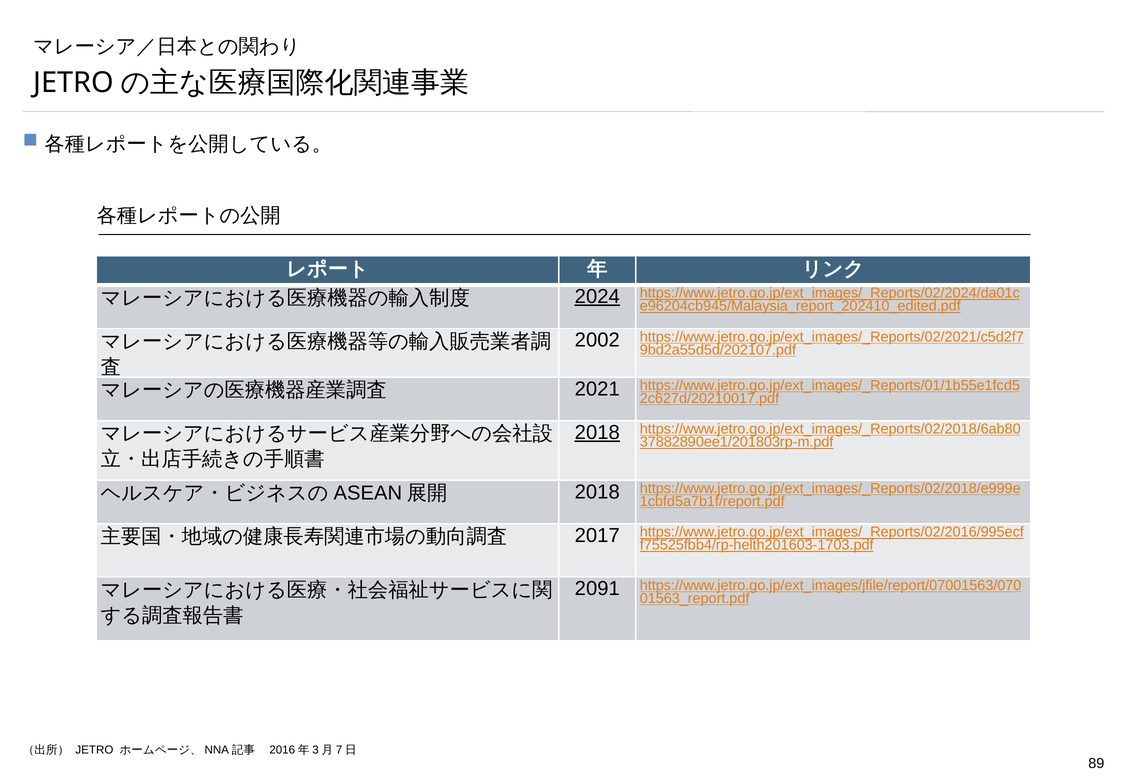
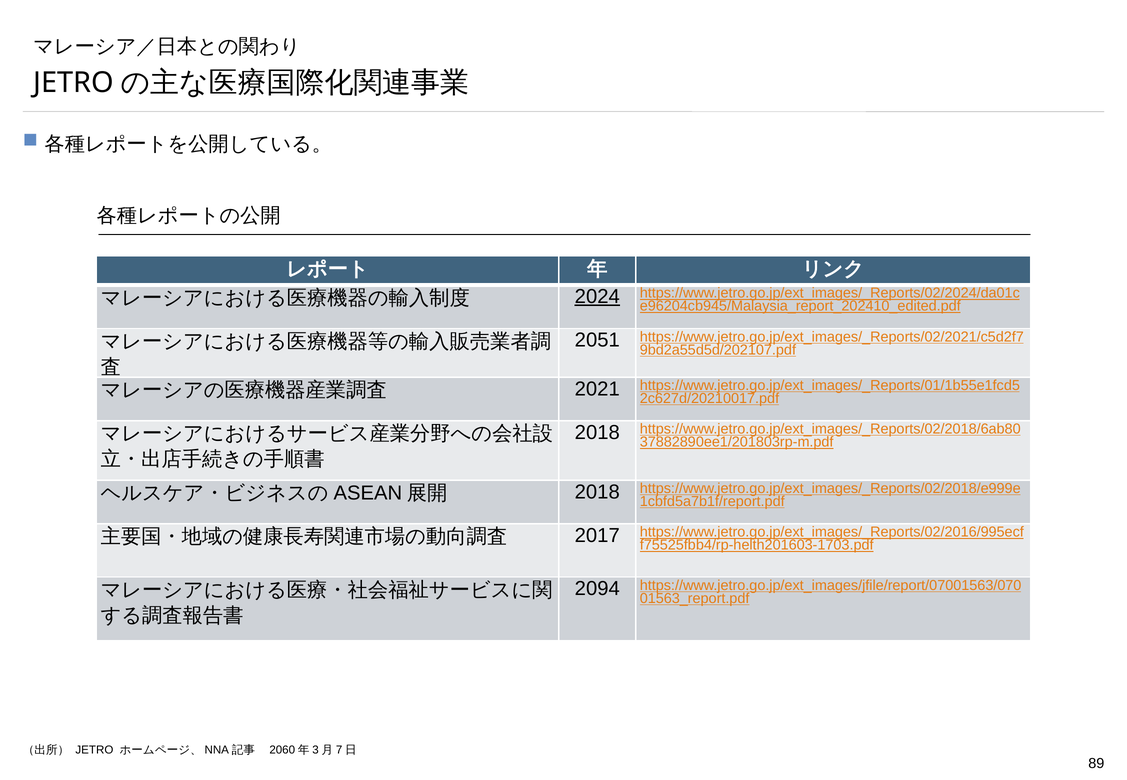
2002: 2002 -> 2051 (597, 340)
2018 underline: present -> none (597, 433)
2091: 2091 -> 2094 (597, 589)
2016: 2016 -> 2060 (282, 750)
